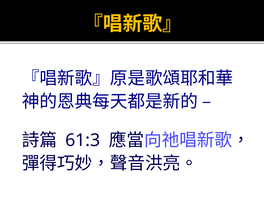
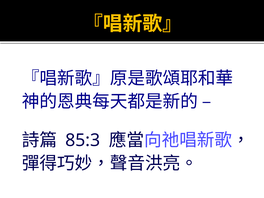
61:3: 61:3 -> 85:3 (83, 140)
